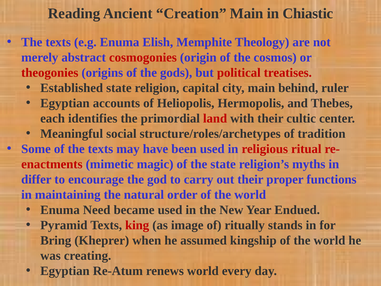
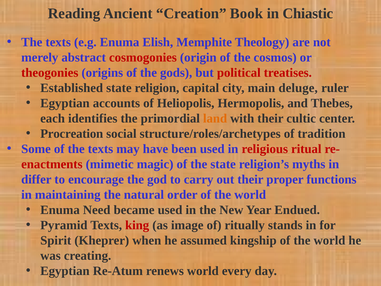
Creation Main: Main -> Book (246, 13)
behind: behind -> deluge (298, 88)
land colour: red -> orange (215, 118)
Meaningful: Meaningful -> Procreation (72, 134)
Bring: Bring -> Spirit (56, 240)
